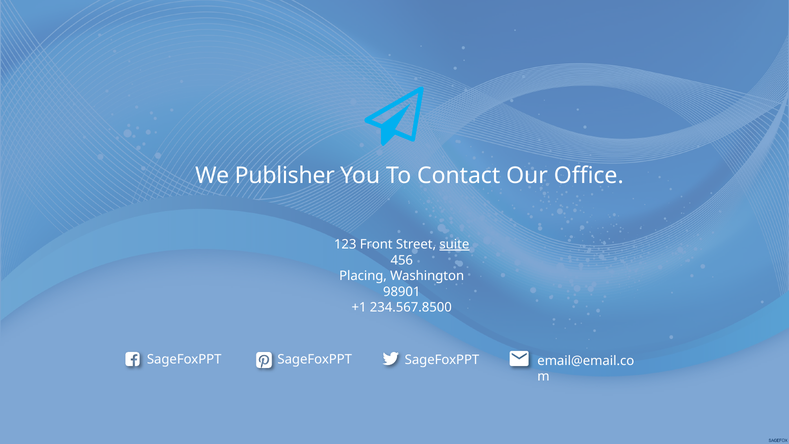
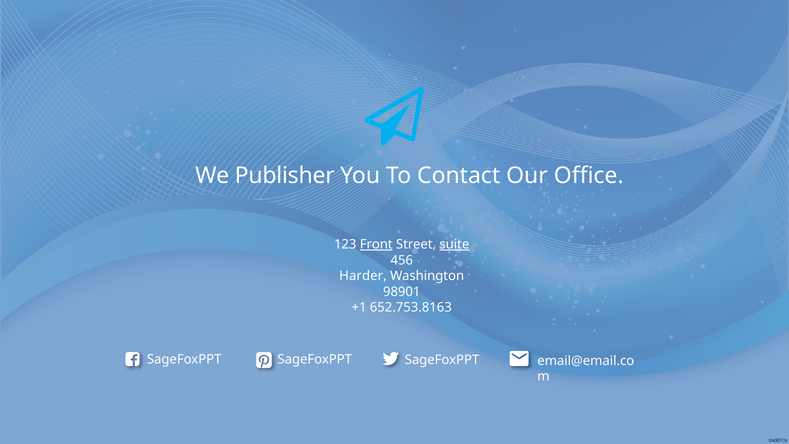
Front underline: none -> present (376, 244)
Placing: Placing -> Harder (363, 276)
234.567.8500: 234.567.8500 -> 652.753.8163 (411, 307)
